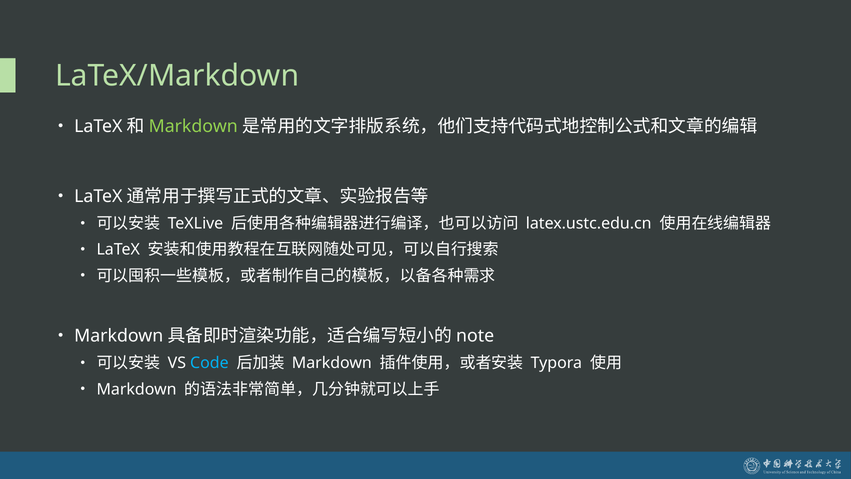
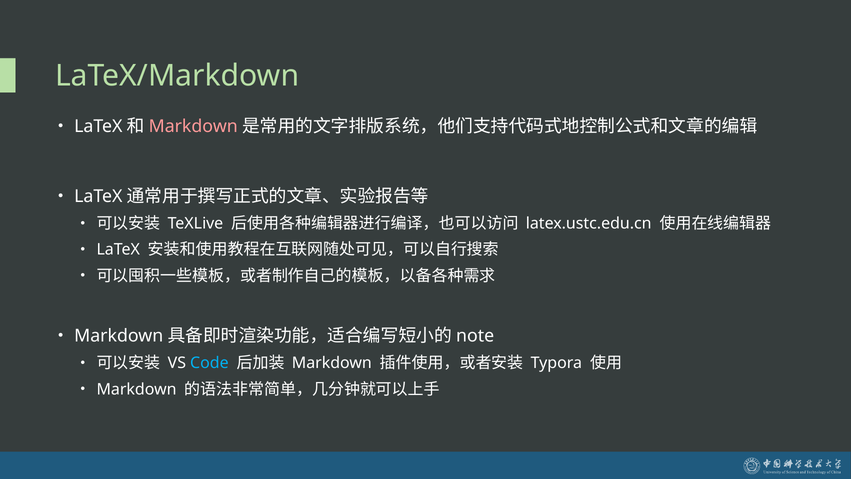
Markdown colour: light green -> pink (193, 126)
